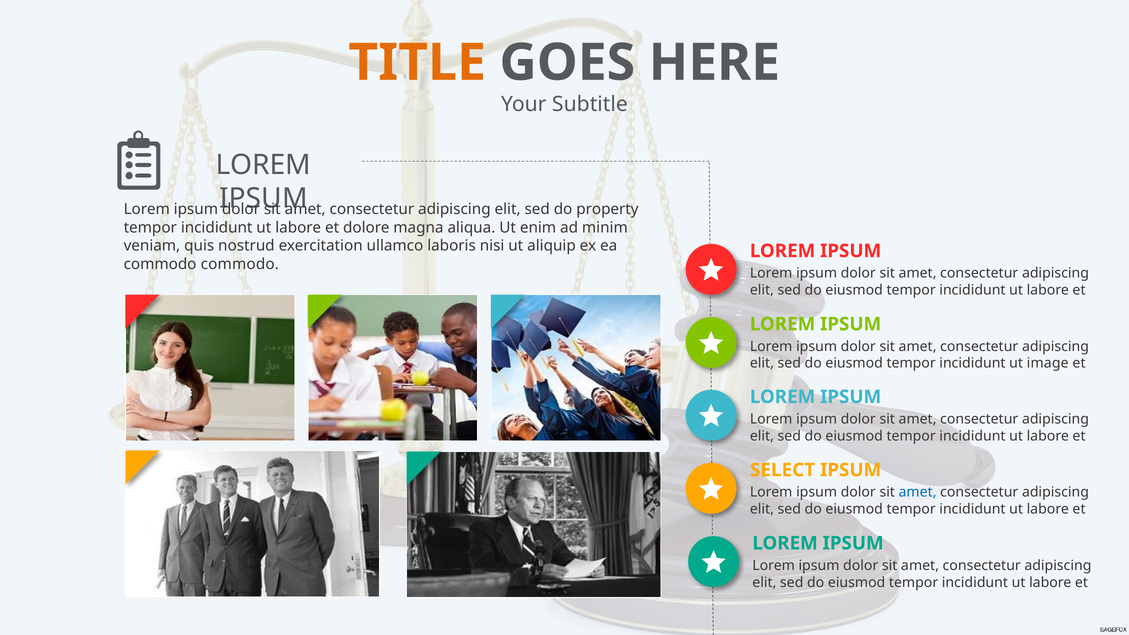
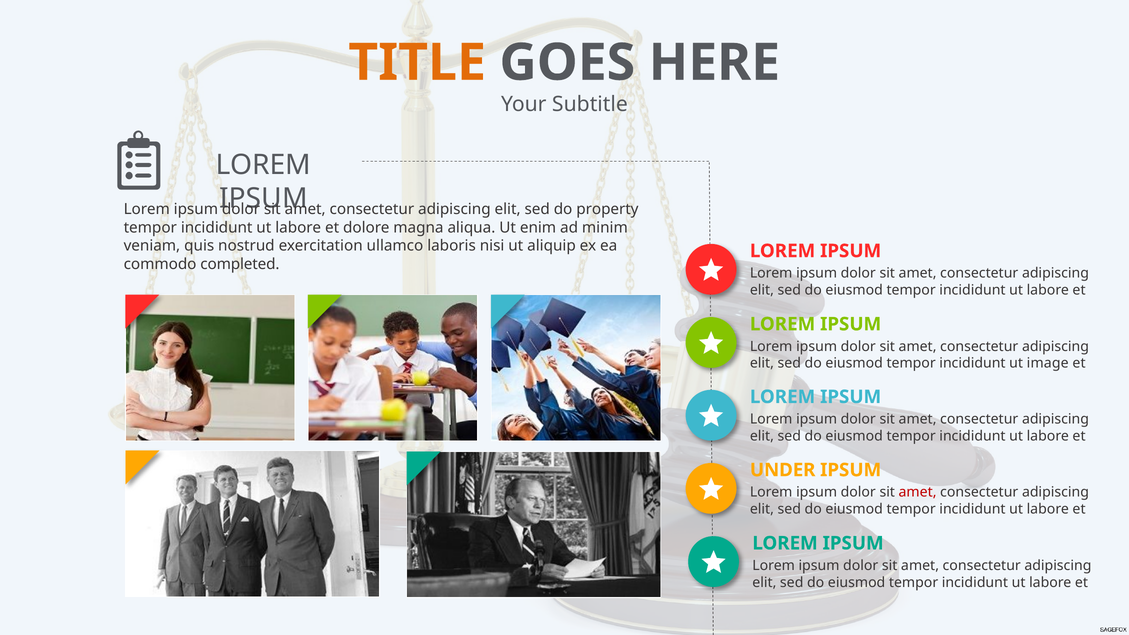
commodo commodo: commodo -> completed (240, 264)
SELECT: SELECT -> UNDER (783, 470)
amet colour: blue -> red (918, 492)
